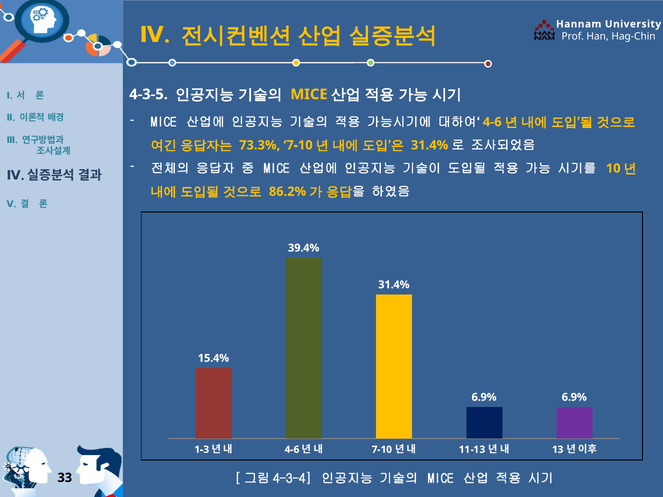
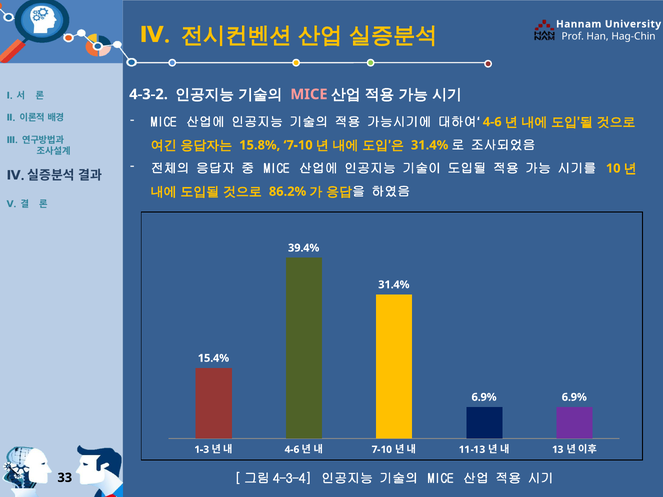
4-3-5: 4-3-5 -> 4-3-2 (149, 94)
MICE colour: yellow -> pink (309, 94)
73.3%: 73.3% -> 15.8% (260, 145)
